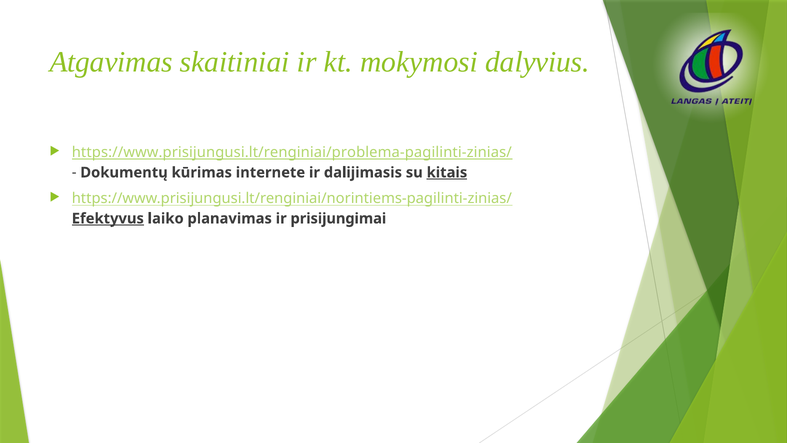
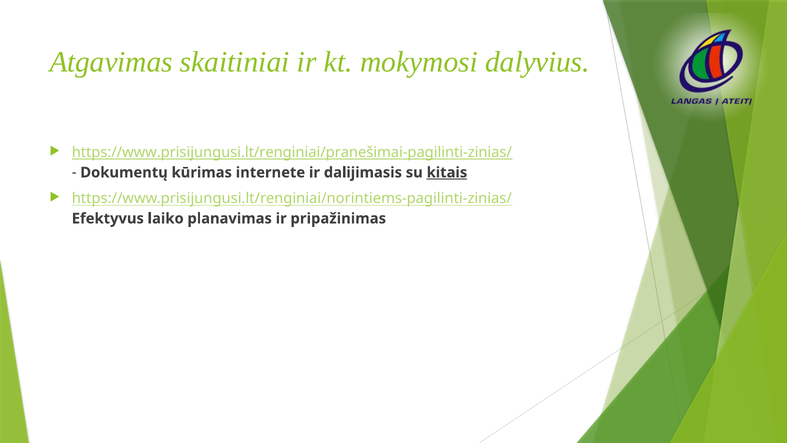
https://www.prisijungusi.lt/renginiai/problema-pagilinti-zinias/: https://www.prisijungusi.lt/renginiai/problema-pagilinti-zinias/ -> https://www.prisijungusi.lt/renginiai/pranešimai-pagilinti-zinias/ (292, 152)
Efektyvus underline: present -> none (108, 218)
prisijungimai: prisijungimai -> pripažinimas (338, 218)
